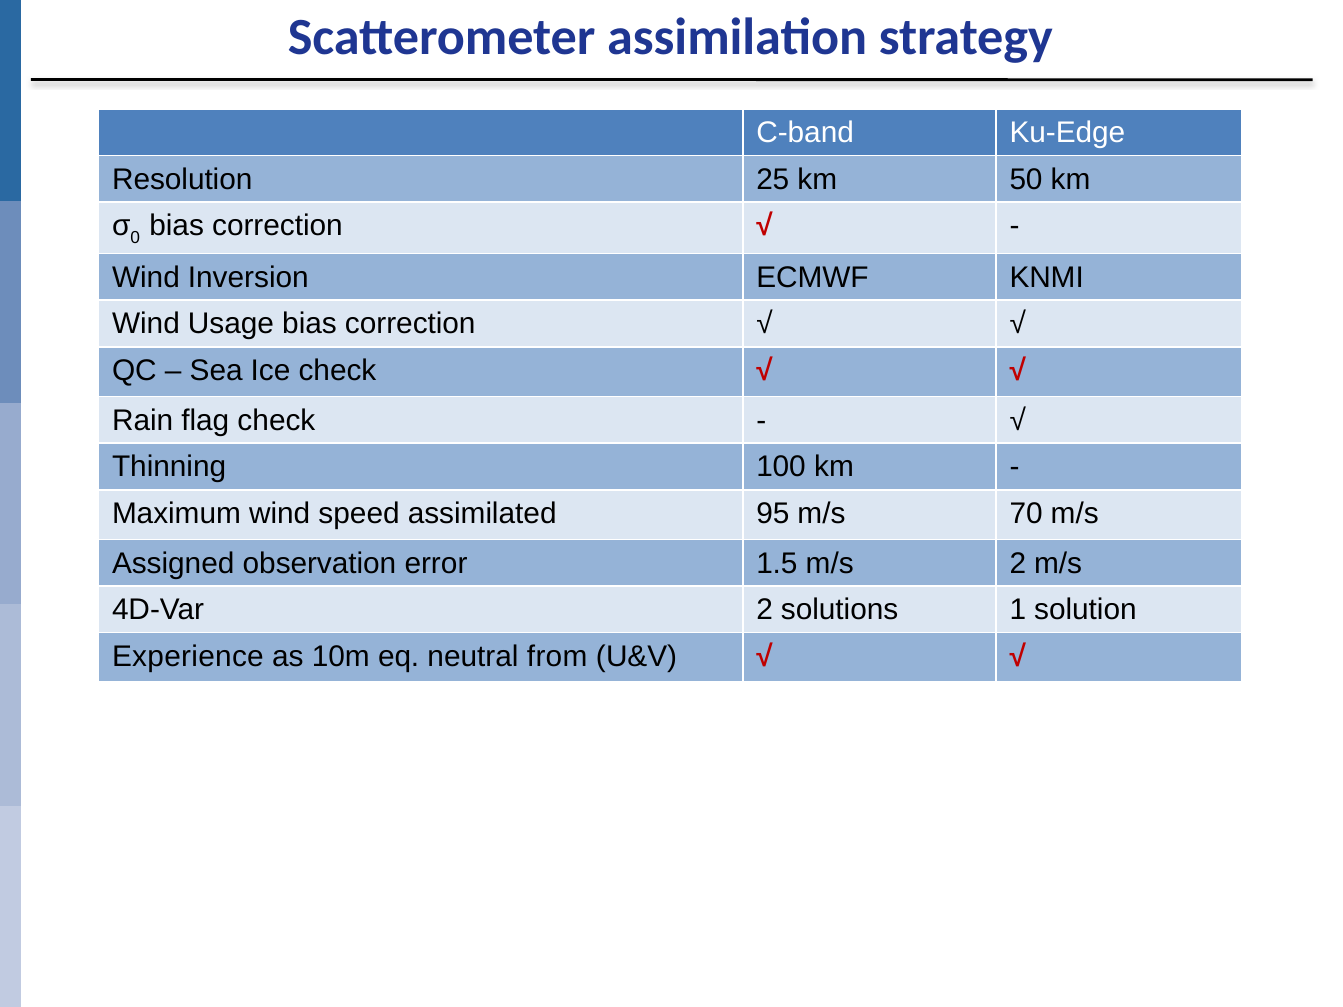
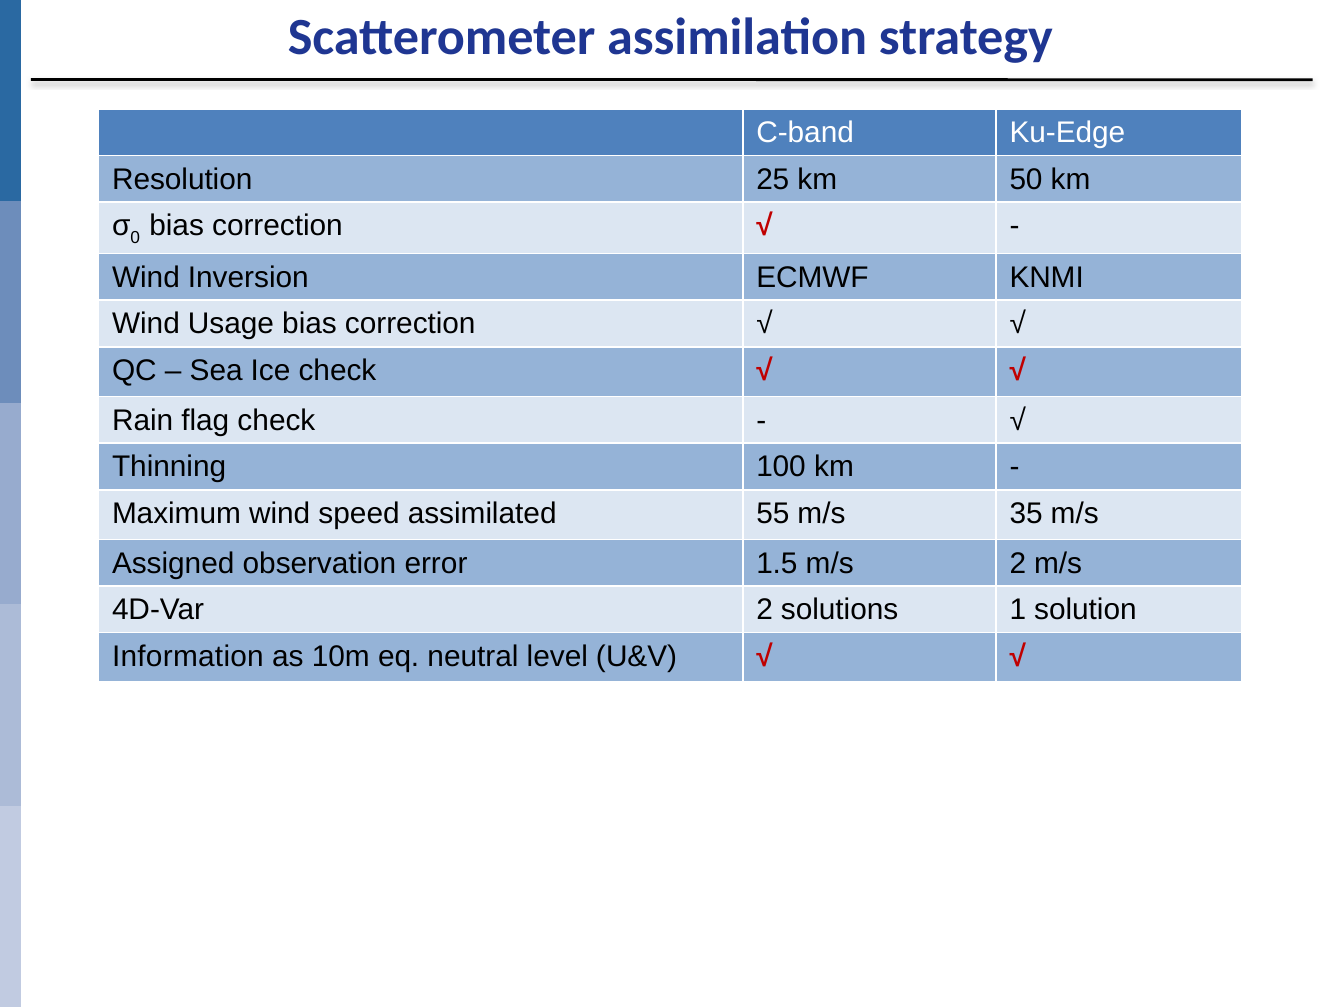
95: 95 -> 55 (773, 514)
70: 70 -> 35 (1026, 514)
Experience: Experience -> Information (188, 657)
from: from -> level (557, 657)
